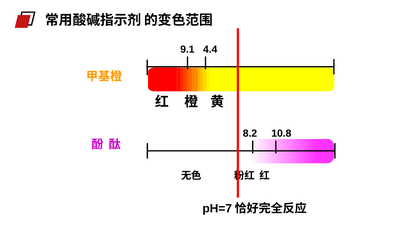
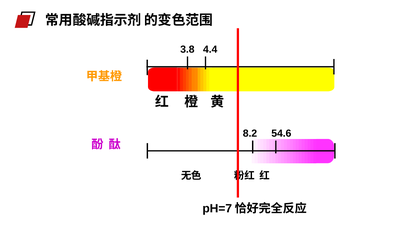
9.1: 9.1 -> 3.8 (187, 49)
10.8: 10.8 -> 54.6 (281, 134)
